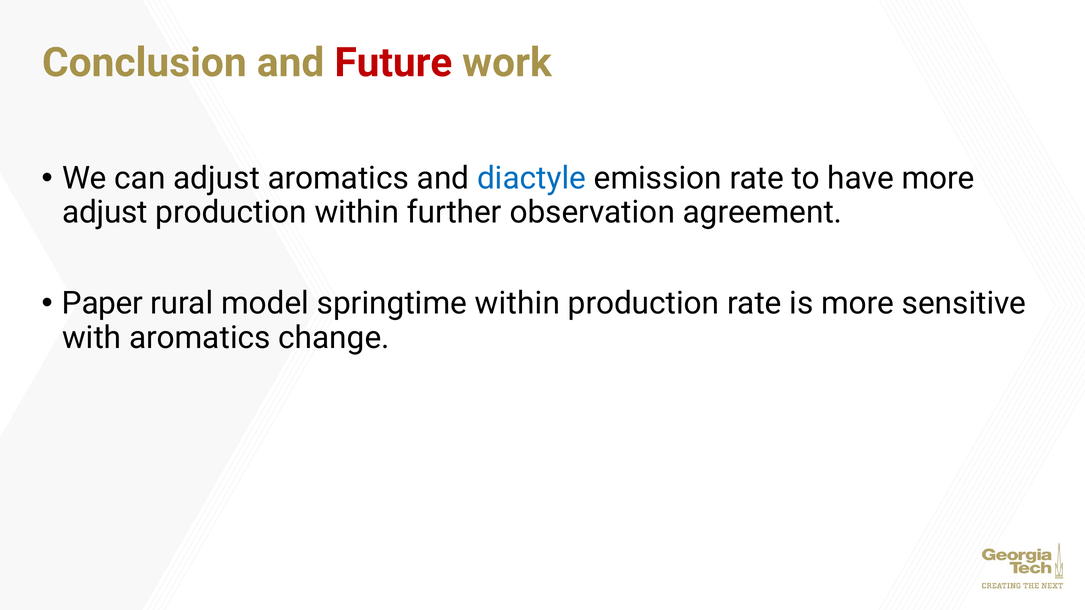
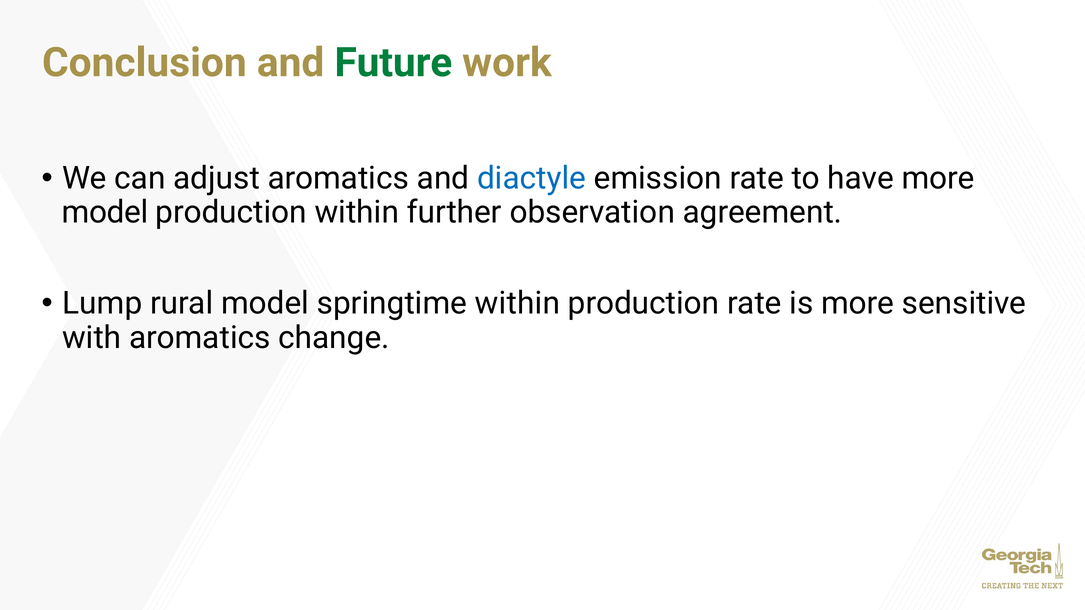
Future colour: red -> green (393, 63)
adjust: adjust -> model (105, 213)
Paper: Paper -> Lump (102, 304)
